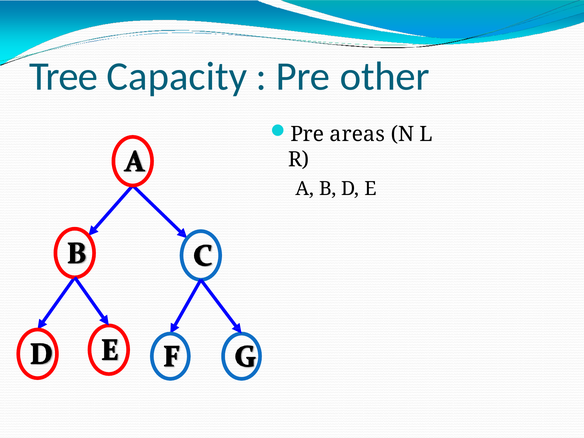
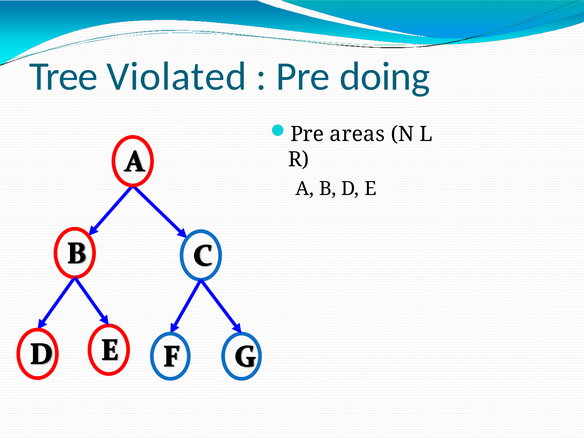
Capacity: Capacity -> Violated (177, 76)
other: other -> doing (385, 76)
